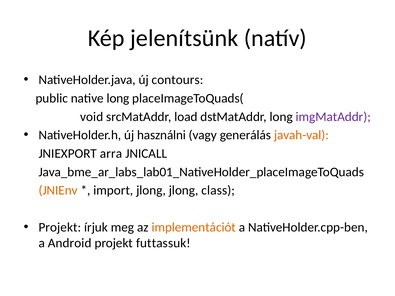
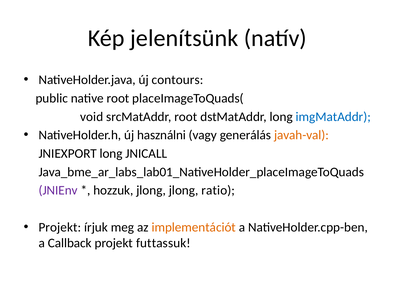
native long: long -> root (118, 98)
srcMatAddr load: load -> root (186, 117)
imgMatAddr colour: purple -> blue (333, 117)
JNIEXPORT arra: arra -> long (111, 154)
JNIEnv colour: orange -> purple (58, 190)
import: import -> hozzuk (113, 190)
class: class -> ratio (218, 190)
Android: Android -> Callback (70, 243)
